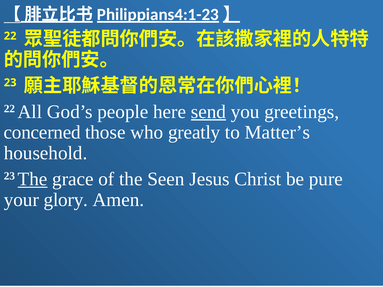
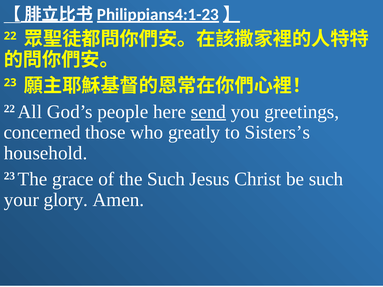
Matter’s: Matter’s -> Sisters’s (277, 132)
The underline: present -> none (33, 179)
the Seen: Seen -> Such (166, 179)
be pure: pure -> such (326, 179)
